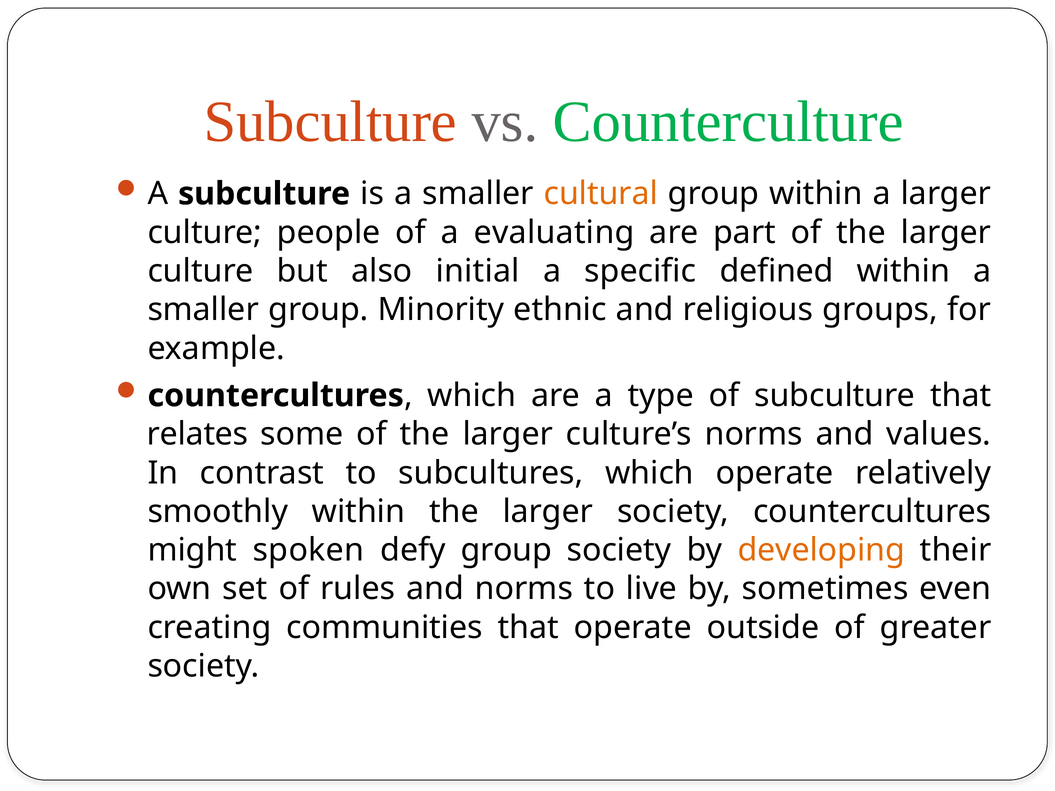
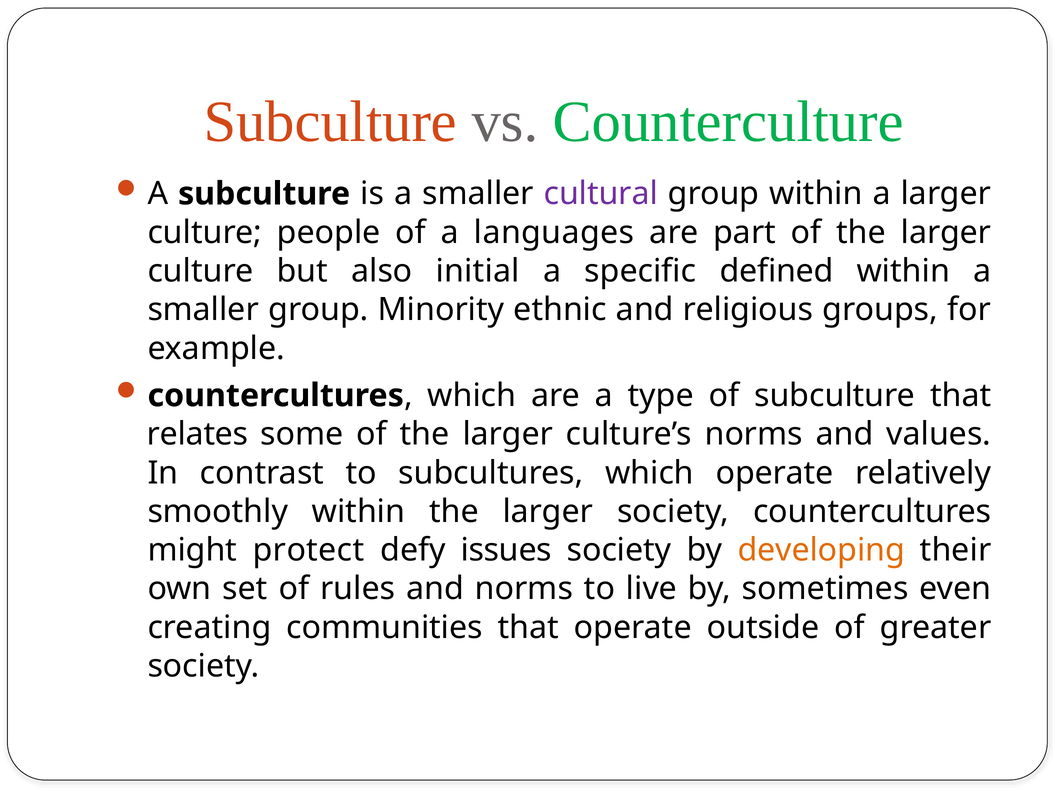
cultural colour: orange -> purple (601, 194)
evaluating: evaluating -> languages (554, 233)
spoken: spoken -> protect (308, 550)
defy group: group -> issues (506, 550)
